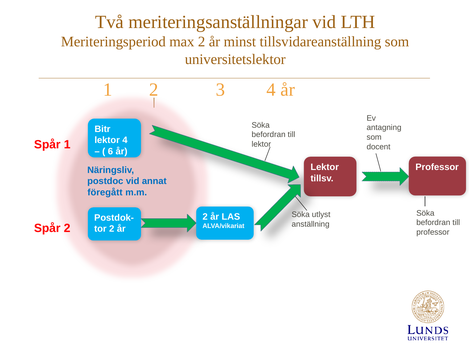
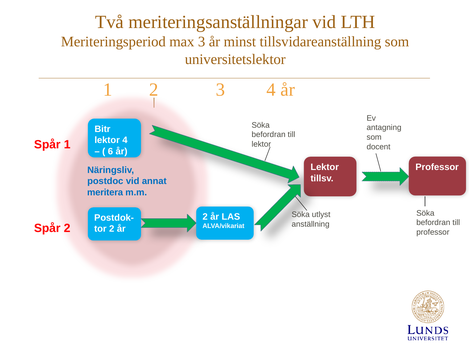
max 2: 2 -> 3 (202, 42)
föregått: föregått -> meritera (105, 192)
